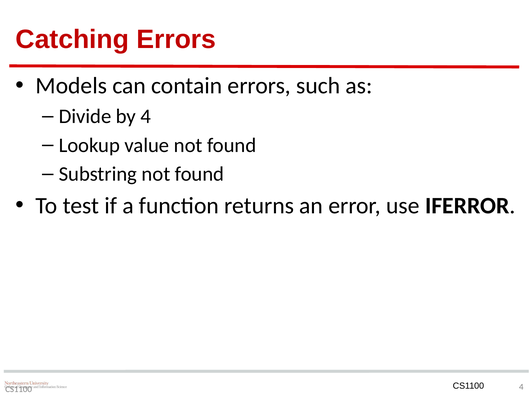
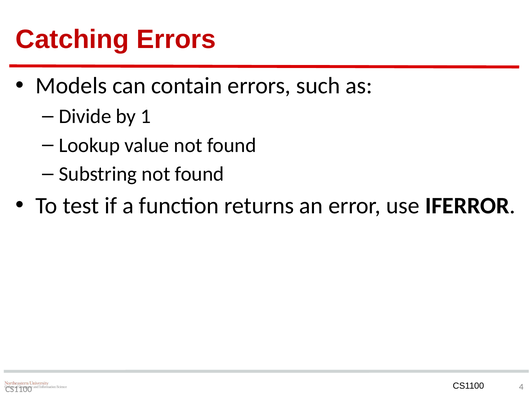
by 4: 4 -> 1 (146, 116)
